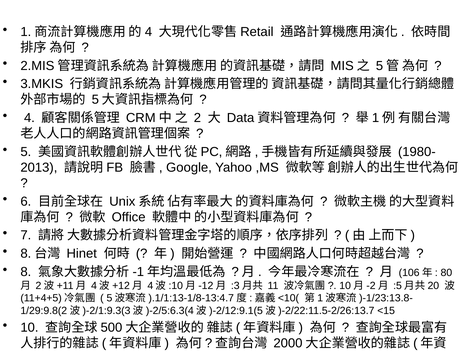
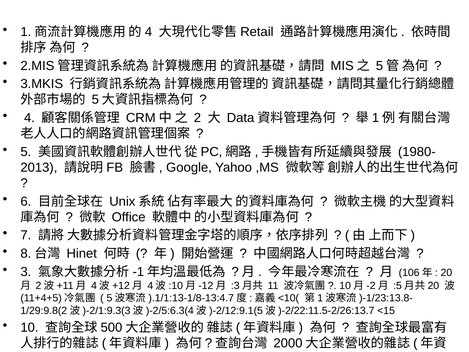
8: 8 -> 3 (26, 272)
80: 80 -> 20 (446, 272)
